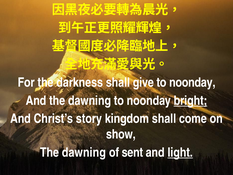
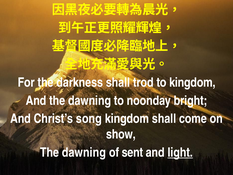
give: give -> trod (143, 82)
noonday: noonday -> kingdom (192, 82)
bright underline: present -> none (190, 100)
story: story -> song (89, 119)
